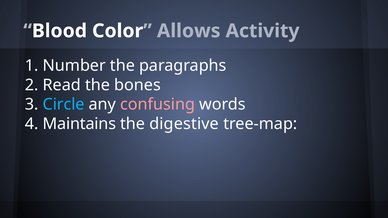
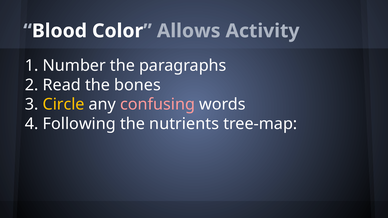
Circle colour: light blue -> yellow (64, 104)
Maintains: Maintains -> Following (79, 124)
digestive: digestive -> nutrients (184, 124)
